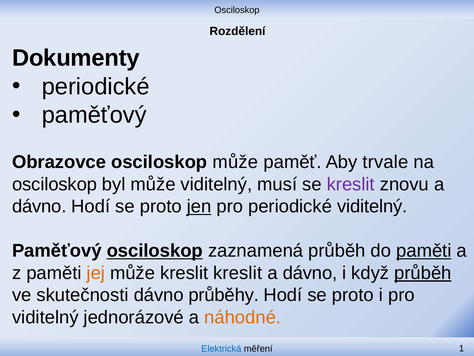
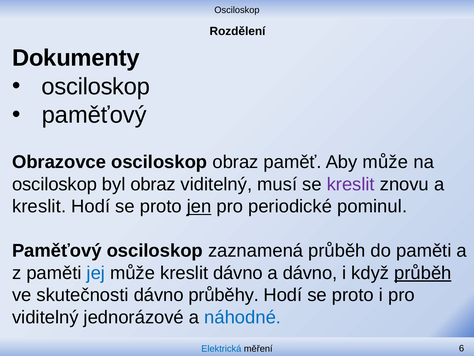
periodické: periodické -> osciloskop (96, 87)
osciloskop může: může -> obraz (236, 162)
Aby trvale: trvale -> může (385, 162)
byl může: může -> obraz (153, 184)
dávno: dávno -> kreslit (39, 206)
periodické viditelný: viditelný -> pominul (372, 206)
osciloskop underline: present -> none (155, 251)
paměti underline: present -> none (424, 251)
jej colour: orange -> blue (96, 273)
kreslit kreslit: kreslit -> dávno (238, 273)
náhodné colour: orange -> blue (243, 317)
1: 1 -> 6 (462, 348)
